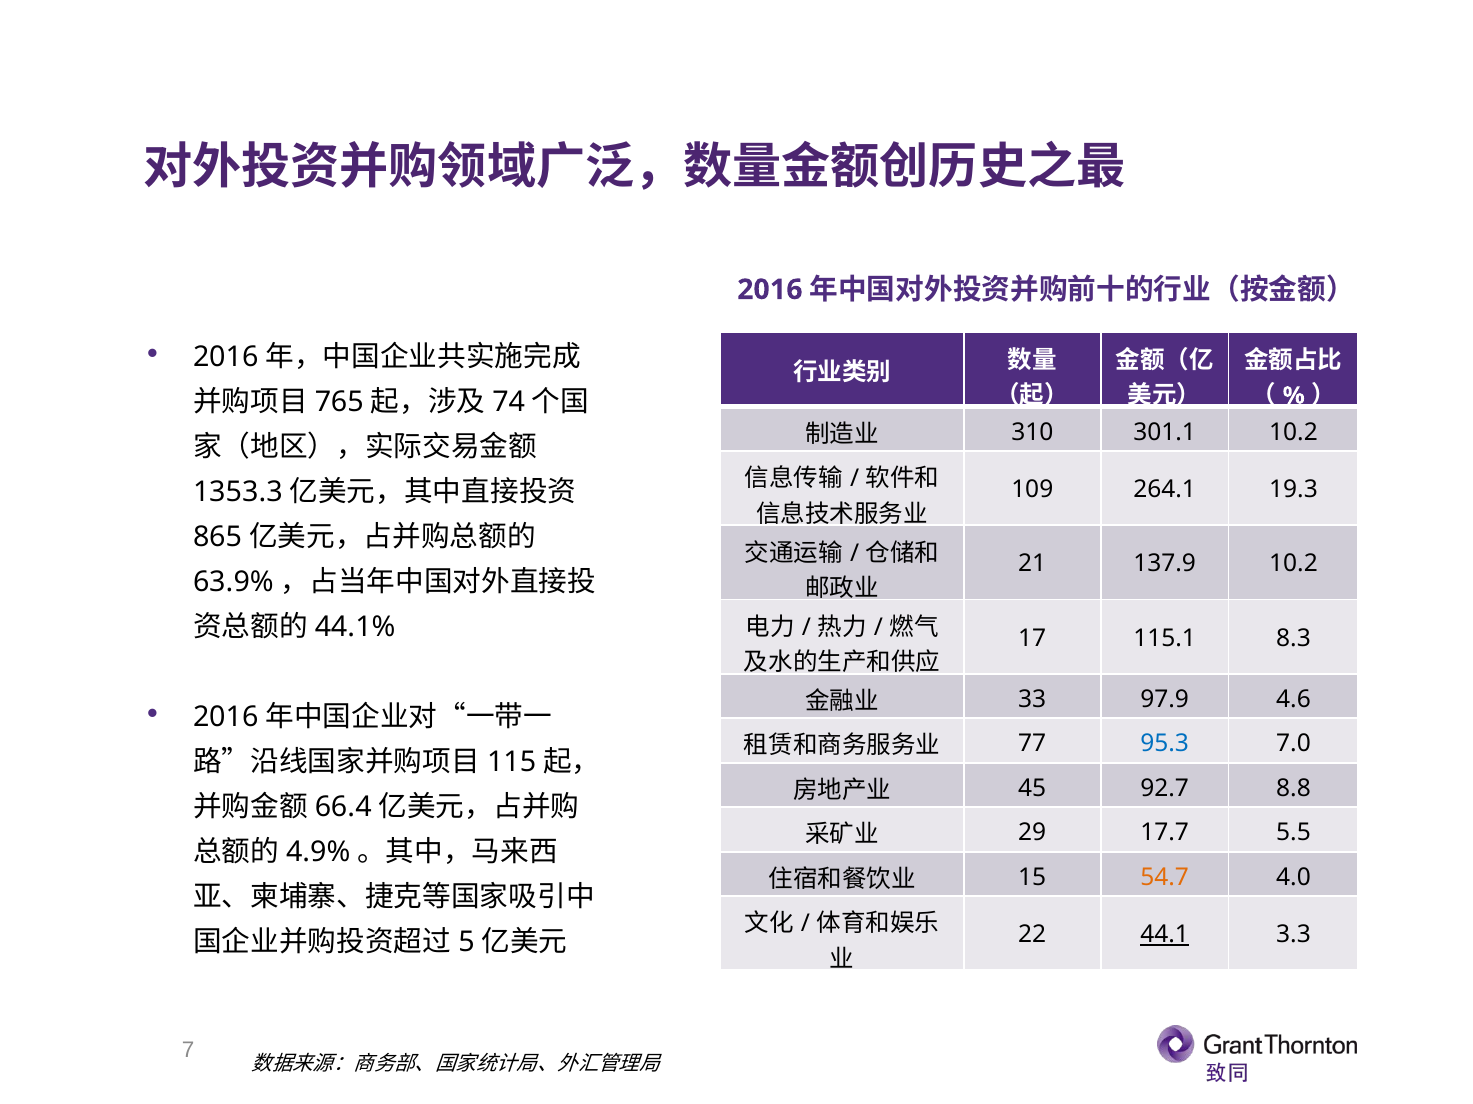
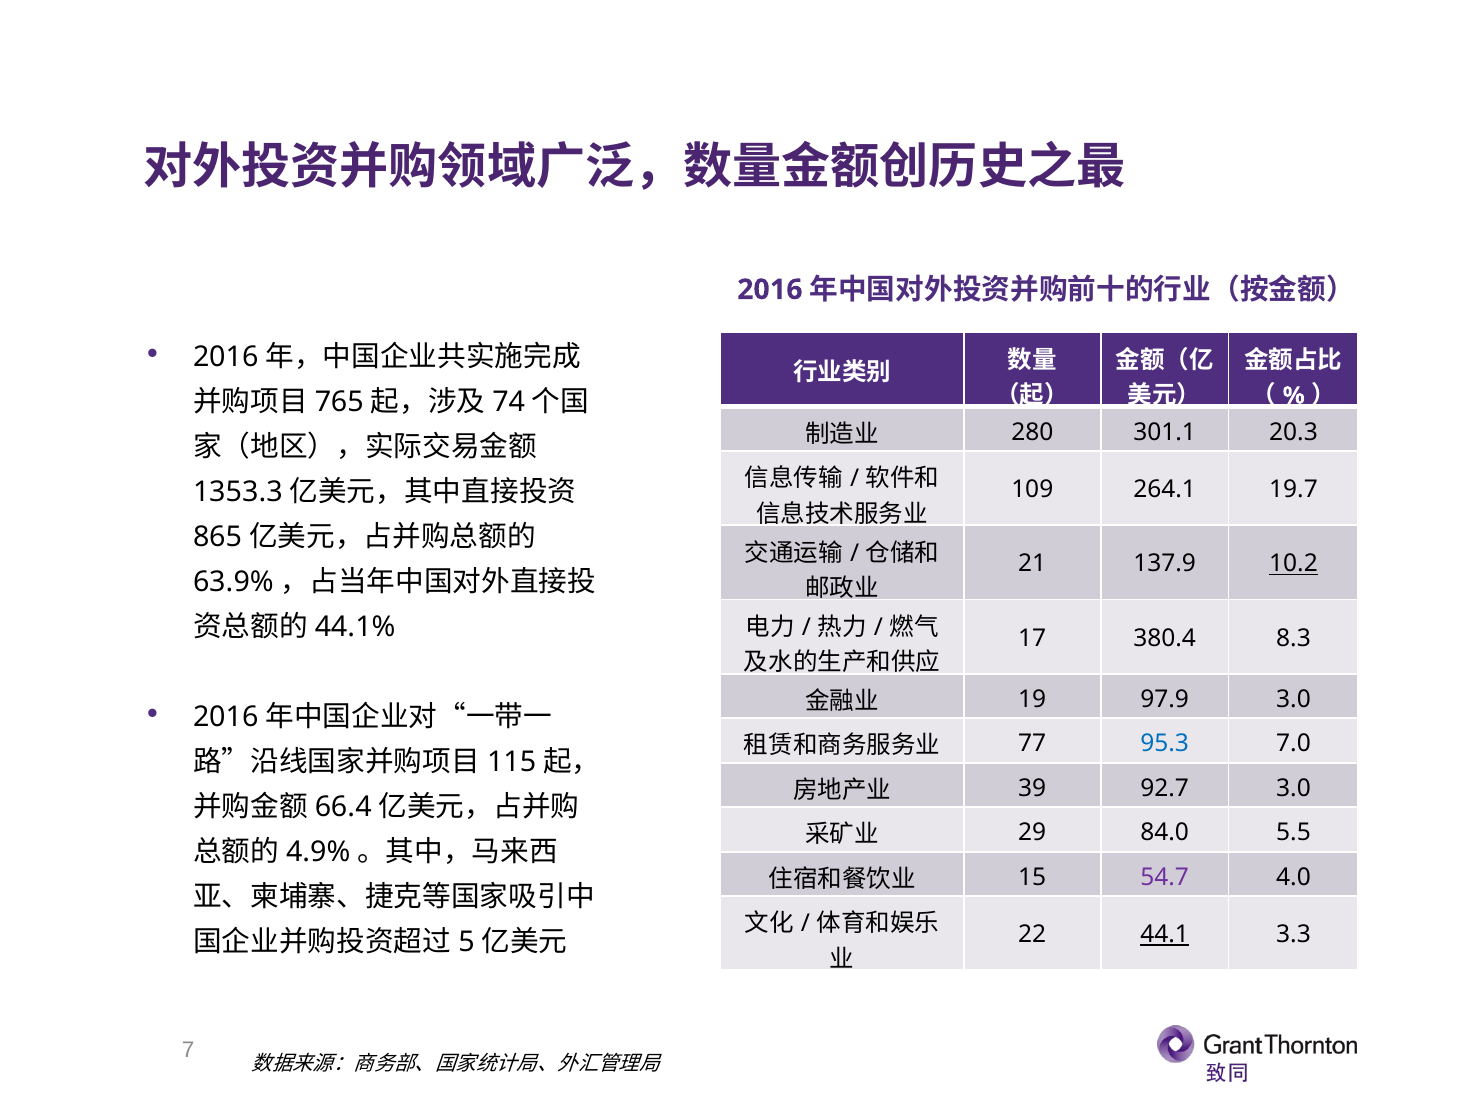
310: 310 -> 280 (1032, 432)
301.1 10.2: 10.2 -> 20.3 (1294, 432)
19.3: 19.3 -> 19.7 (1294, 490)
10.2 underline: none -> present (1294, 564)
115.1: 115.1 -> 380.4 (1165, 638)
33: 33 -> 19 (1032, 700)
97.9 4.6: 4.6 -> 3.0 (1293, 700)
45: 45 -> 39 (1032, 789)
92.7 8.8: 8.8 -> 3.0 (1293, 789)
17.7: 17.7 -> 84.0 (1165, 833)
54.7 colour: orange -> purple (1165, 878)
